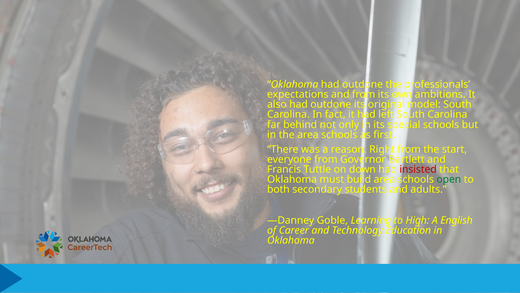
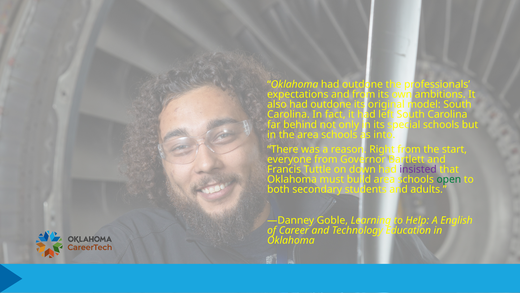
first: first -> into (384, 134)
insisted colour: red -> purple (418, 169)
High: High -> Help (417, 220)
